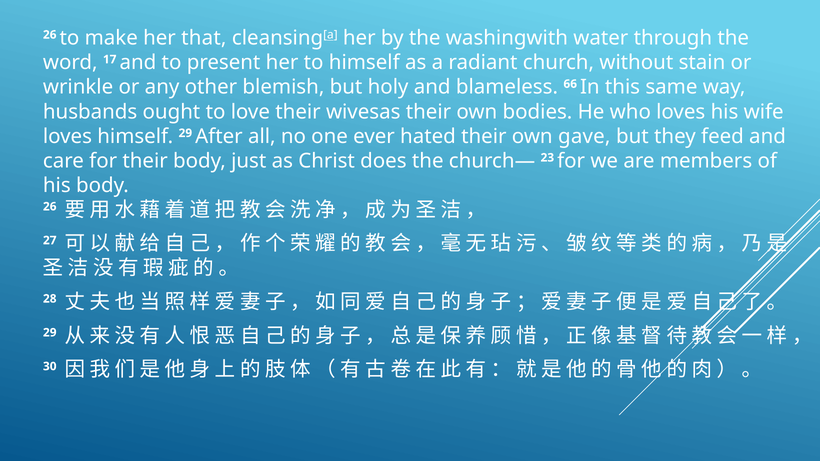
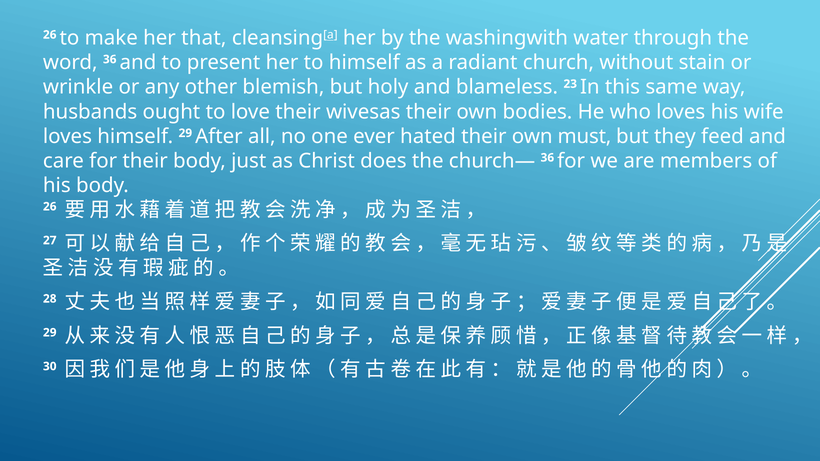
word 17: 17 -> 36 (110, 59)
66: 66 -> 23 (570, 84)
gave: gave -> must (584, 136)
church— 23: 23 -> 36 (547, 158)
